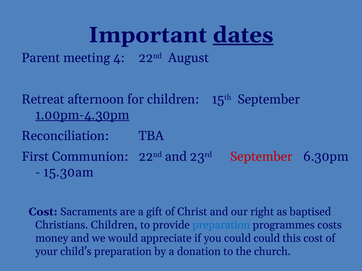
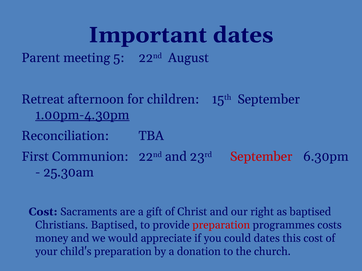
dates underline: present -> none (243, 35)
4: 4 -> 5 (119, 58)
15.30am: 15.30am -> 25.30am (69, 173)
Christians Children: Children -> Baptised (114, 225)
preparation colour: blue -> red (221, 225)
could could: could -> dates (267, 239)
